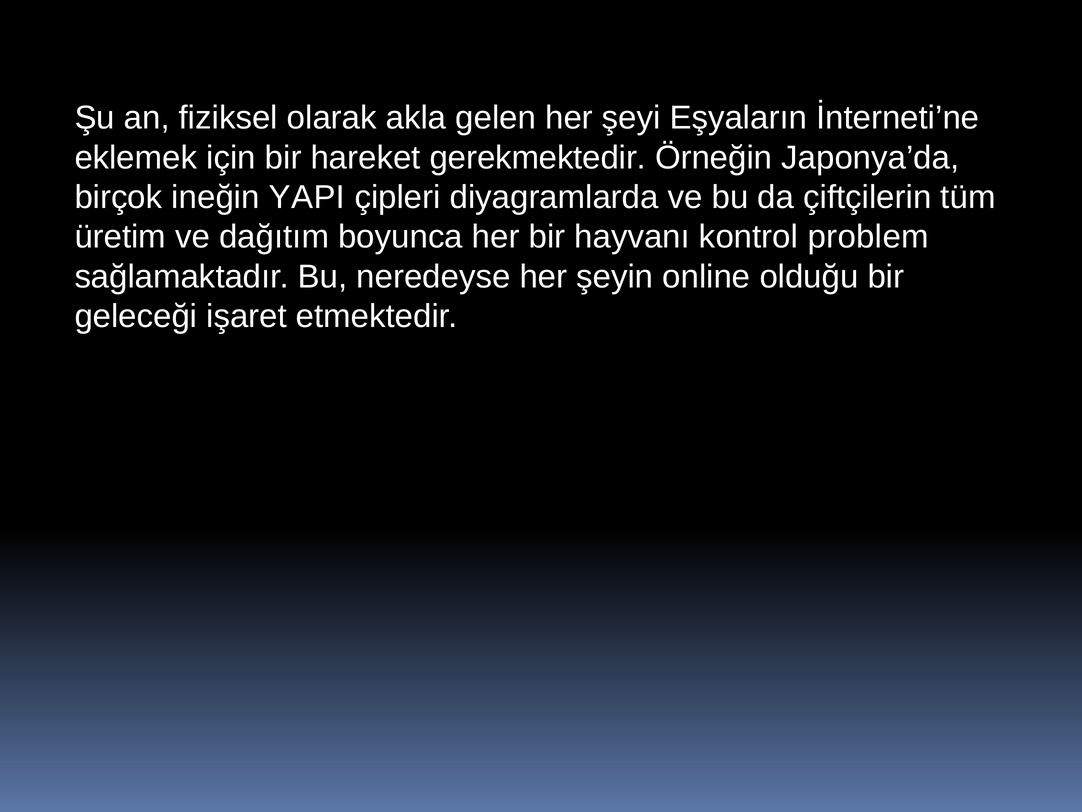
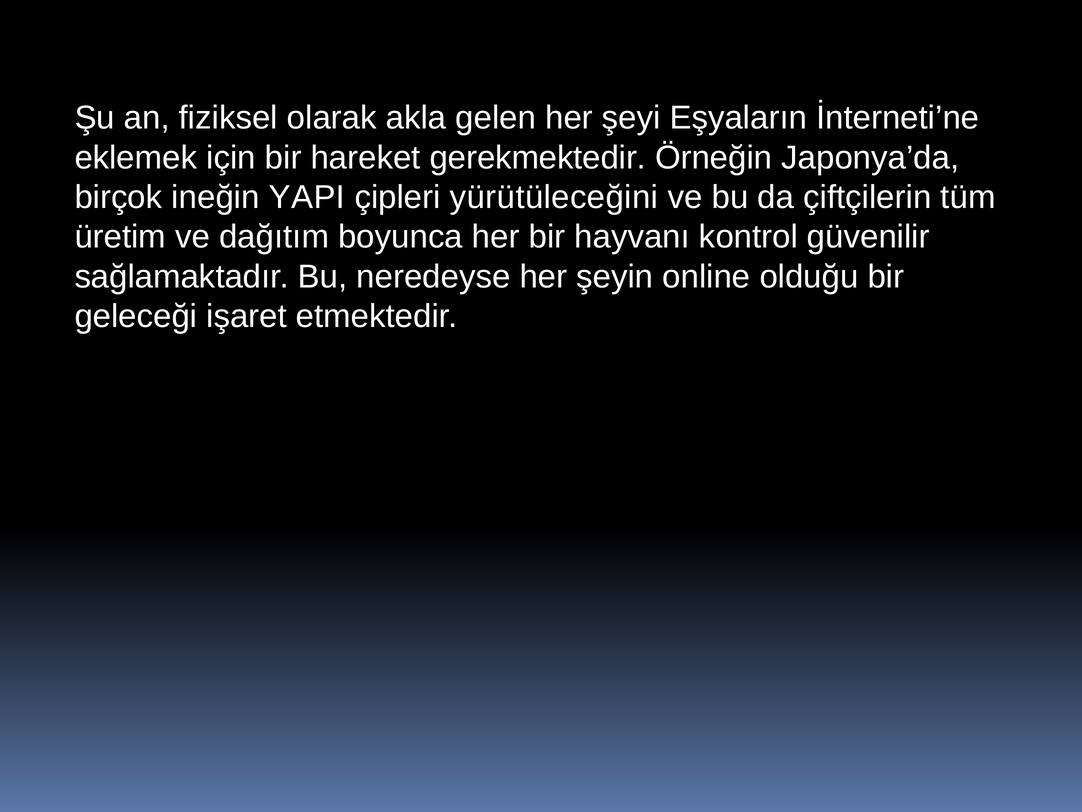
diyagramlarda: diyagramlarda -> yürütüleceğini (554, 197)
problem: problem -> güvenilir (868, 237)
